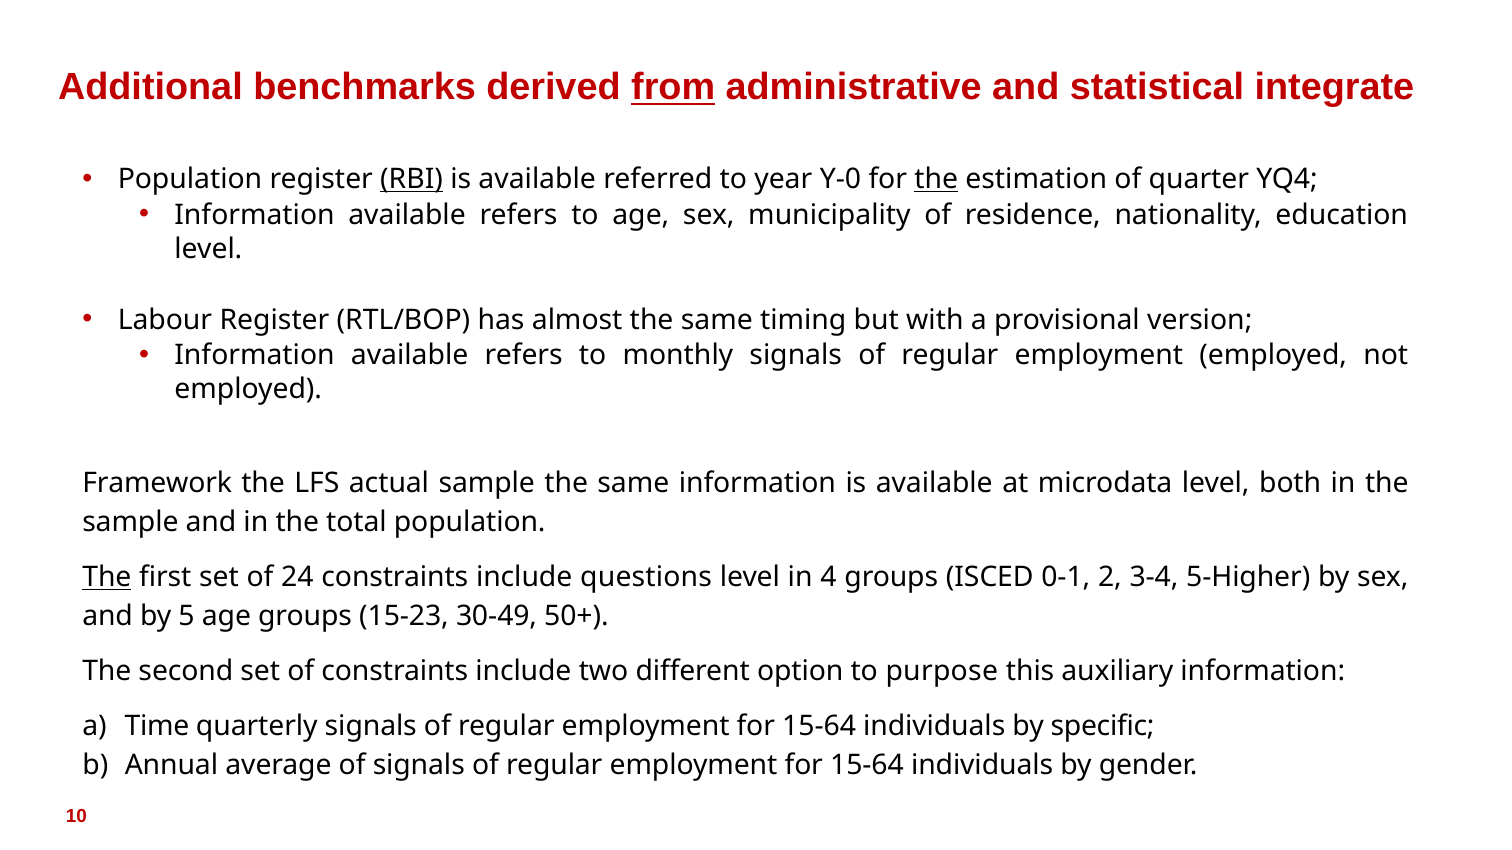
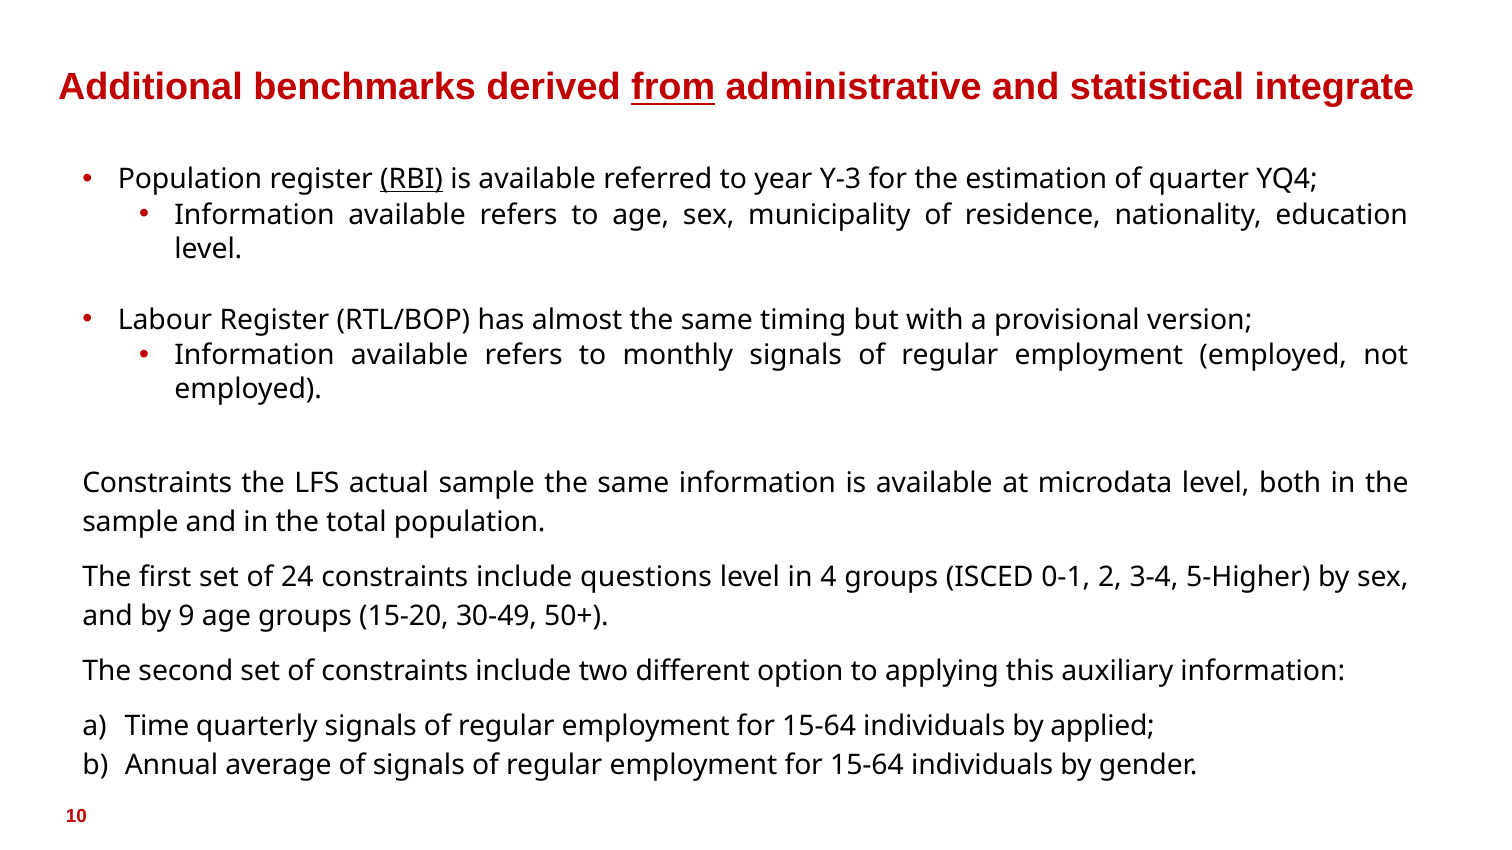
Y-0: Y-0 -> Y-3 (840, 179)
the underline: present -> none (936, 179)
Framework: Framework -> Constraints (157, 484)
The underline: present -> none (107, 578)
5: 5 -> 9 (187, 617)
15-23: 15-23 -> 15-20 (404, 617)
purpose: purpose -> applying (942, 672)
specific: specific -> applied (1103, 727)
